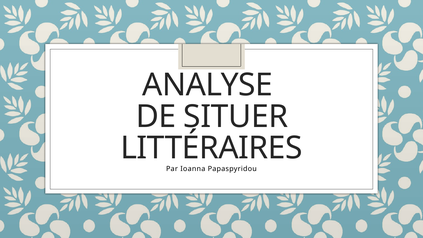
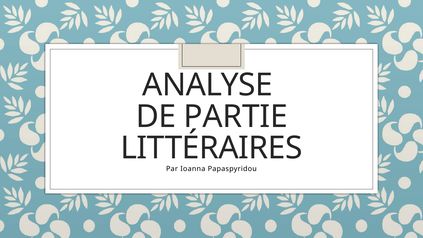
SITUER: SITUER -> PARTIE (236, 117)
